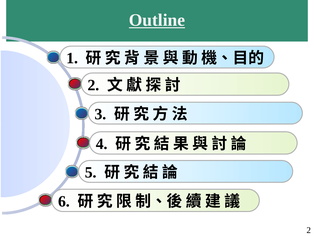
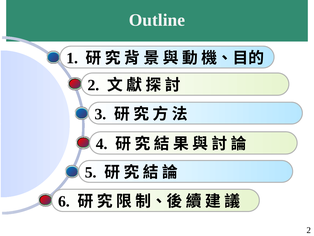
Outline underline: present -> none (157, 20)
